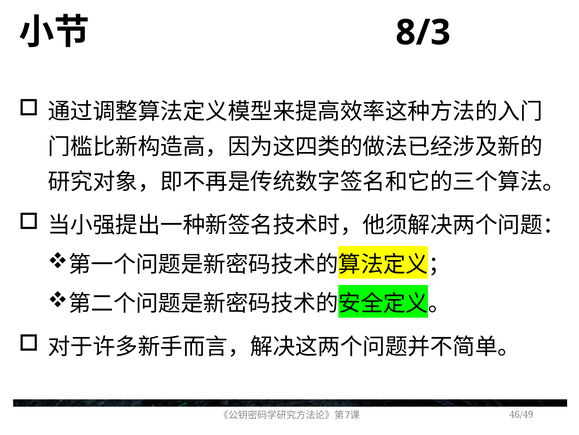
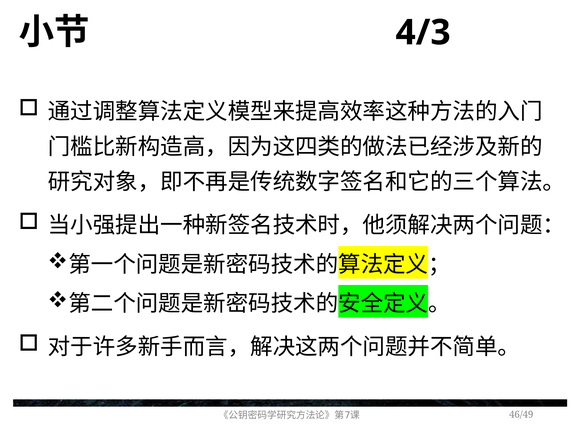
8/3: 8/3 -> 4/3 (423, 33)
